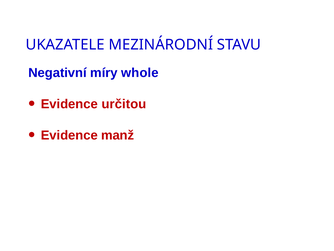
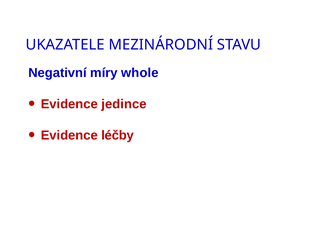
určitou: určitou -> jedince (124, 104)
manž: manž -> léčby (118, 135)
